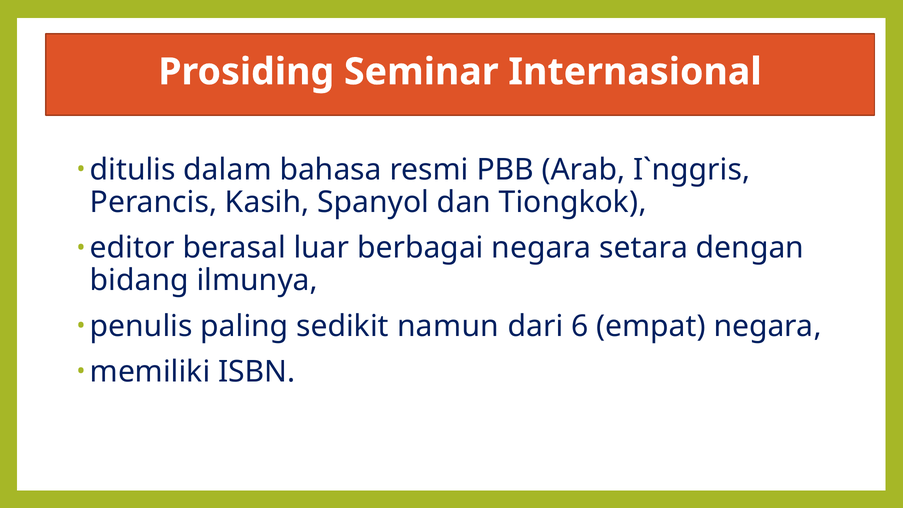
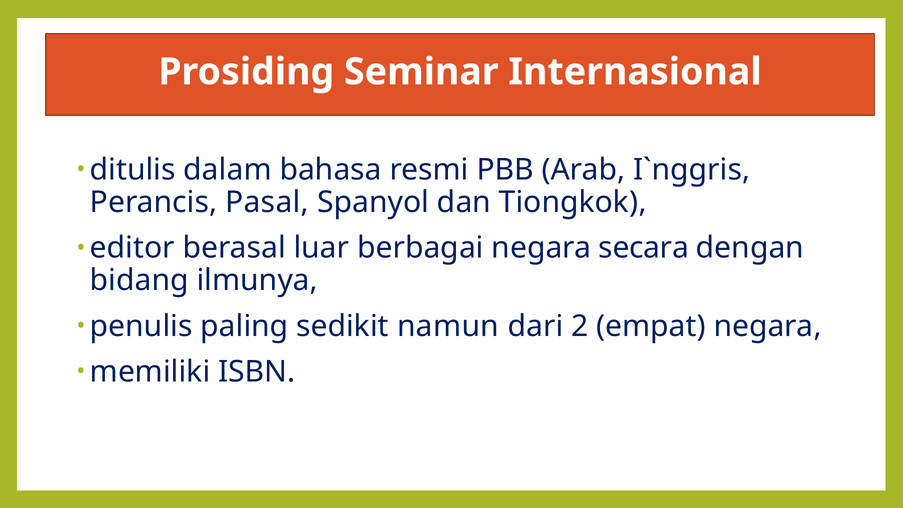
Kasih: Kasih -> Pasal (267, 202)
setara: setara -> secara (644, 248)
6: 6 -> 2 (580, 326)
